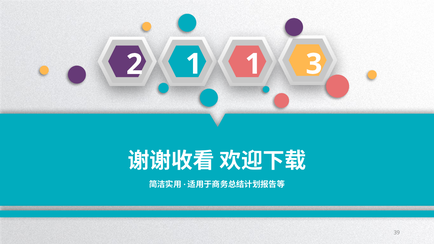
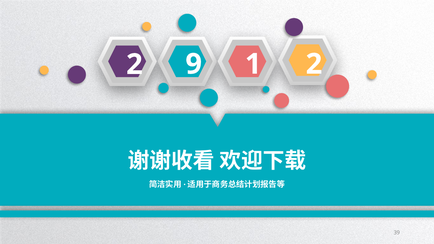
2 1: 1 -> 9 (194, 64)
1 3: 3 -> 2 (314, 64)
